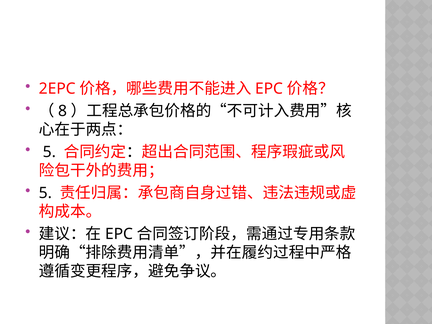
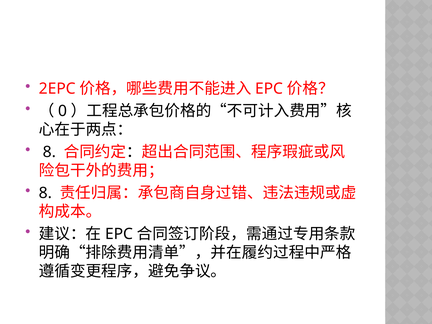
8: 8 -> 0 (63, 111)
5: 5 -> 8 (49, 152)
5: 5 -> 8 (45, 193)
